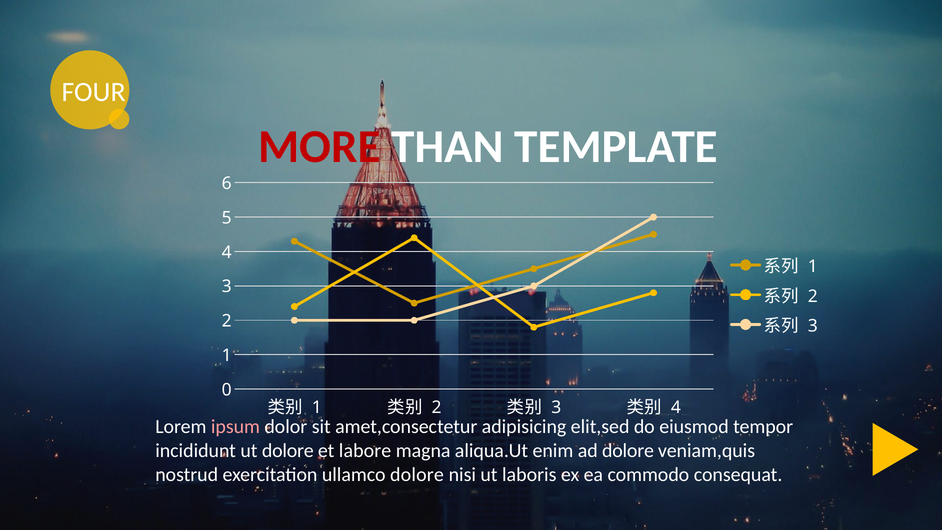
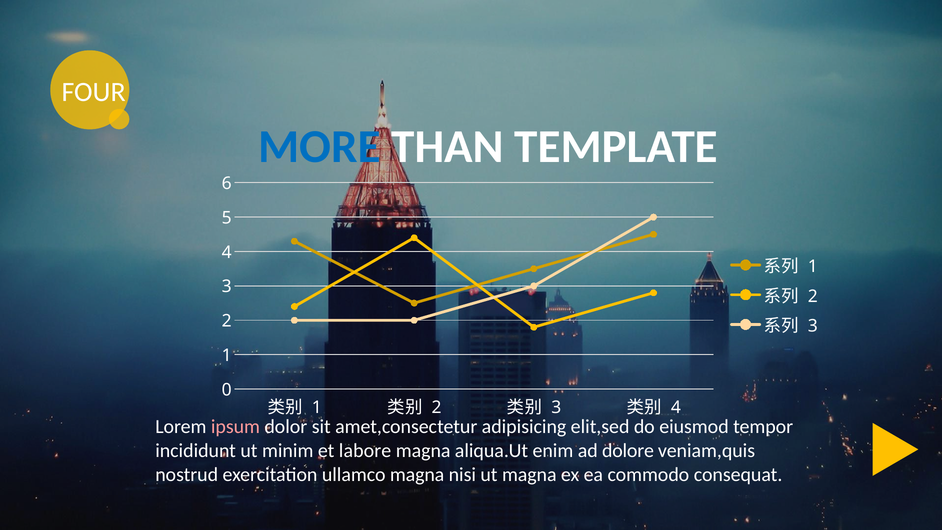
MORE colour: red -> blue (319, 147)
ut dolore: dolore -> minim (288, 451)
ullamco dolore: dolore -> magna (417, 475)
ut laboris: laboris -> magna (529, 475)
